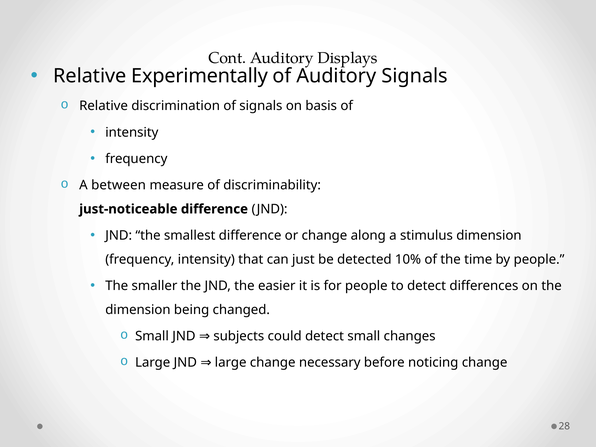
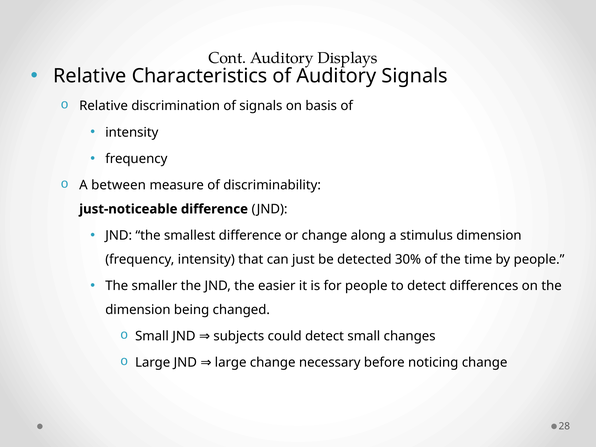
Experimentally: Experimentally -> Characteristics (200, 76)
10%: 10% -> 30% (408, 259)
